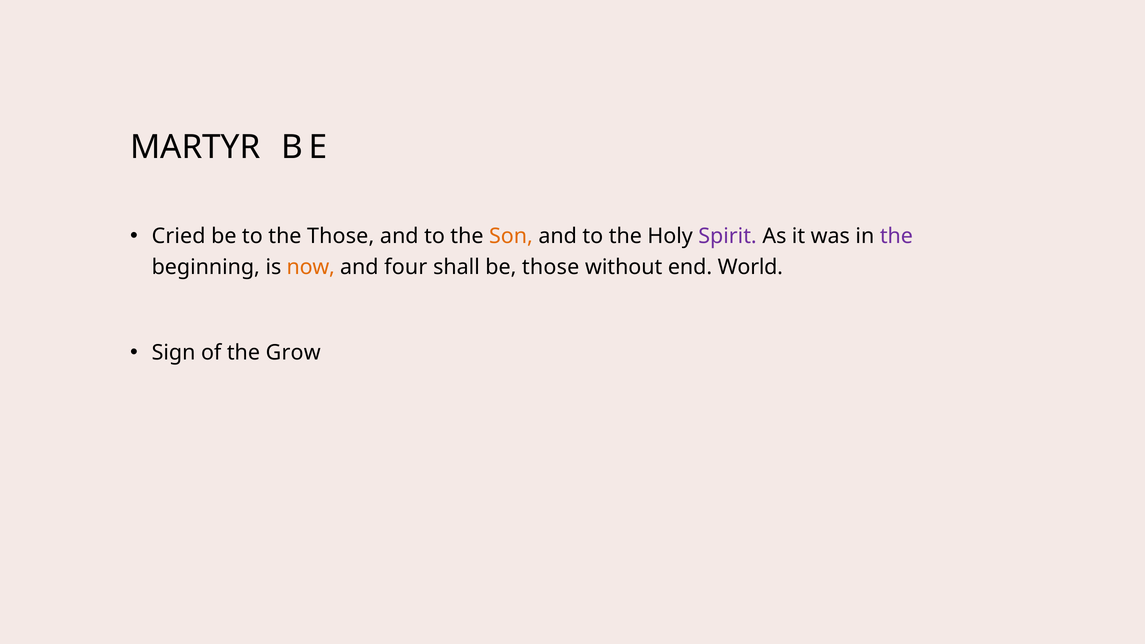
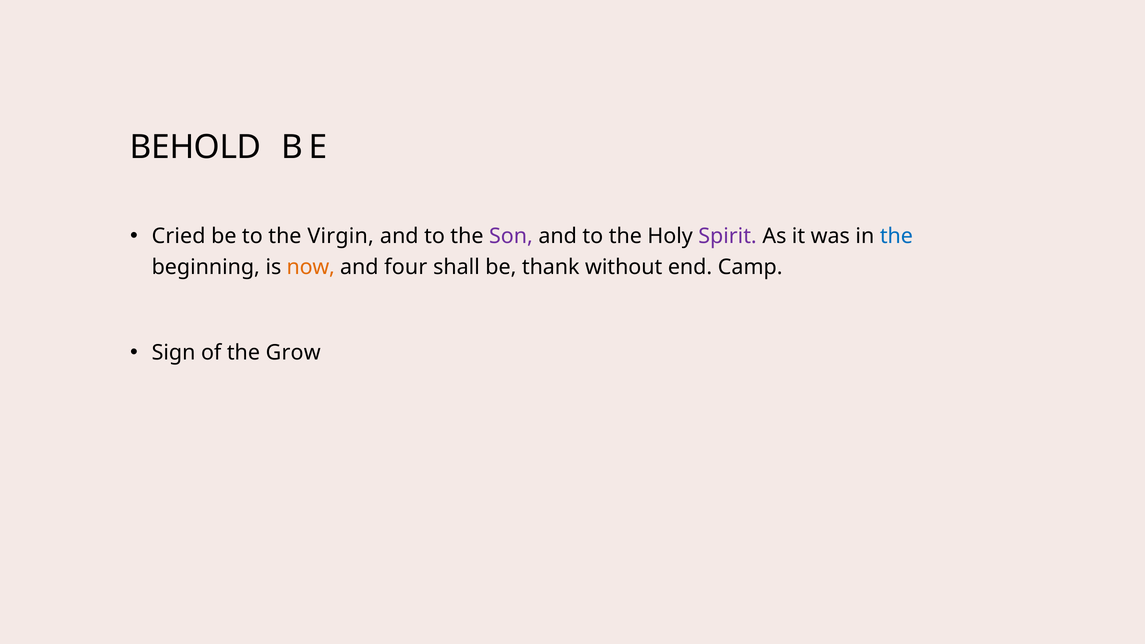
MARTYR: MARTYR -> BEHOLD (196, 147)
the Those: Those -> Virgin (341, 236)
Son colour: orange -> purple (511, 236)
the colour: purple -> blue (896, 236)
be those: those -> thank (551, 267)
World: World -> Camp (750, 267)
